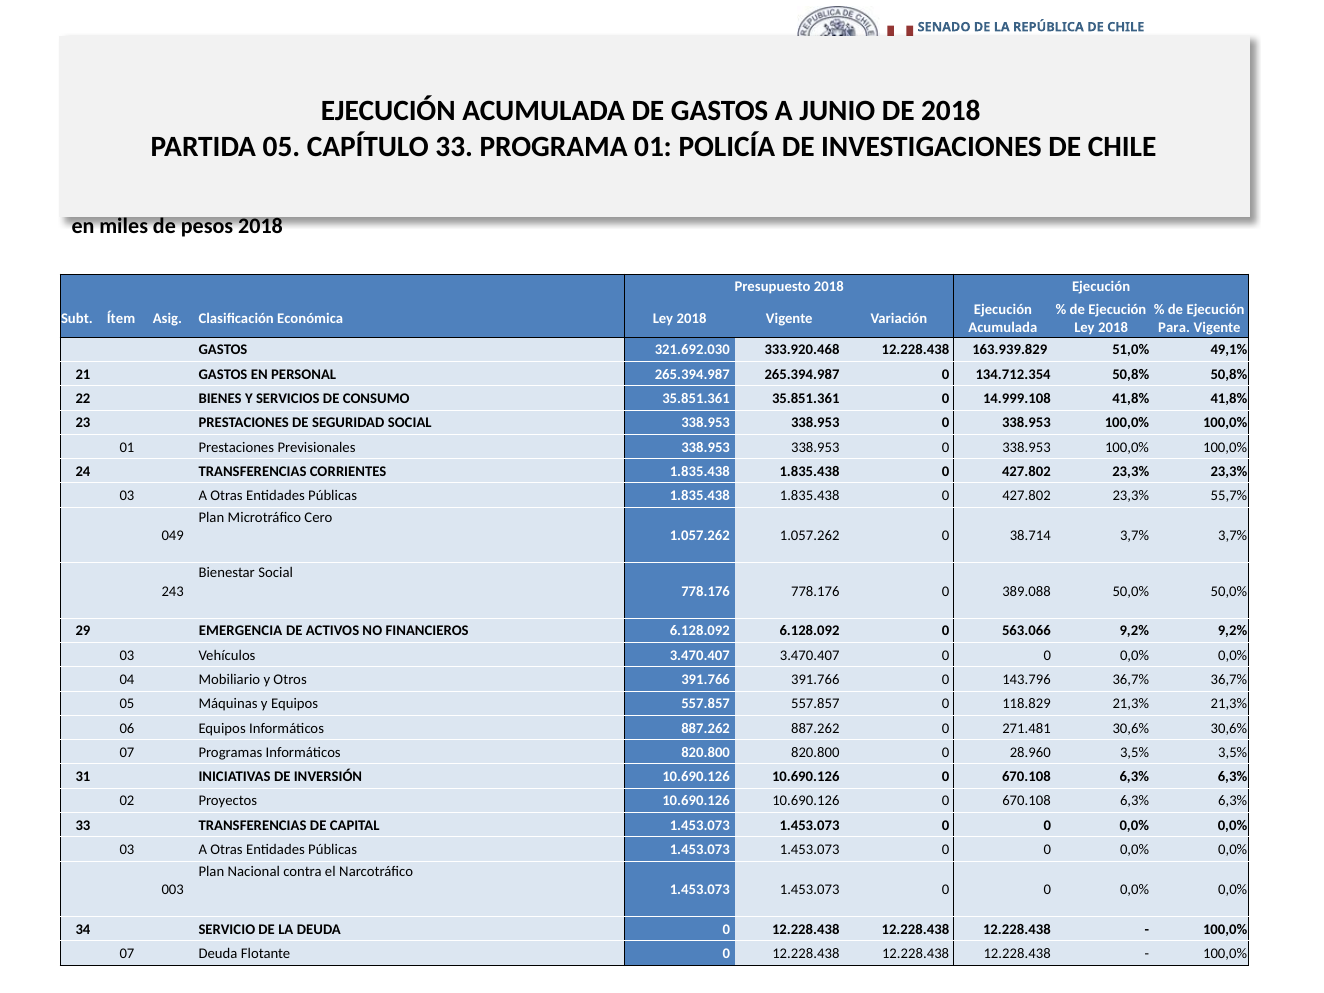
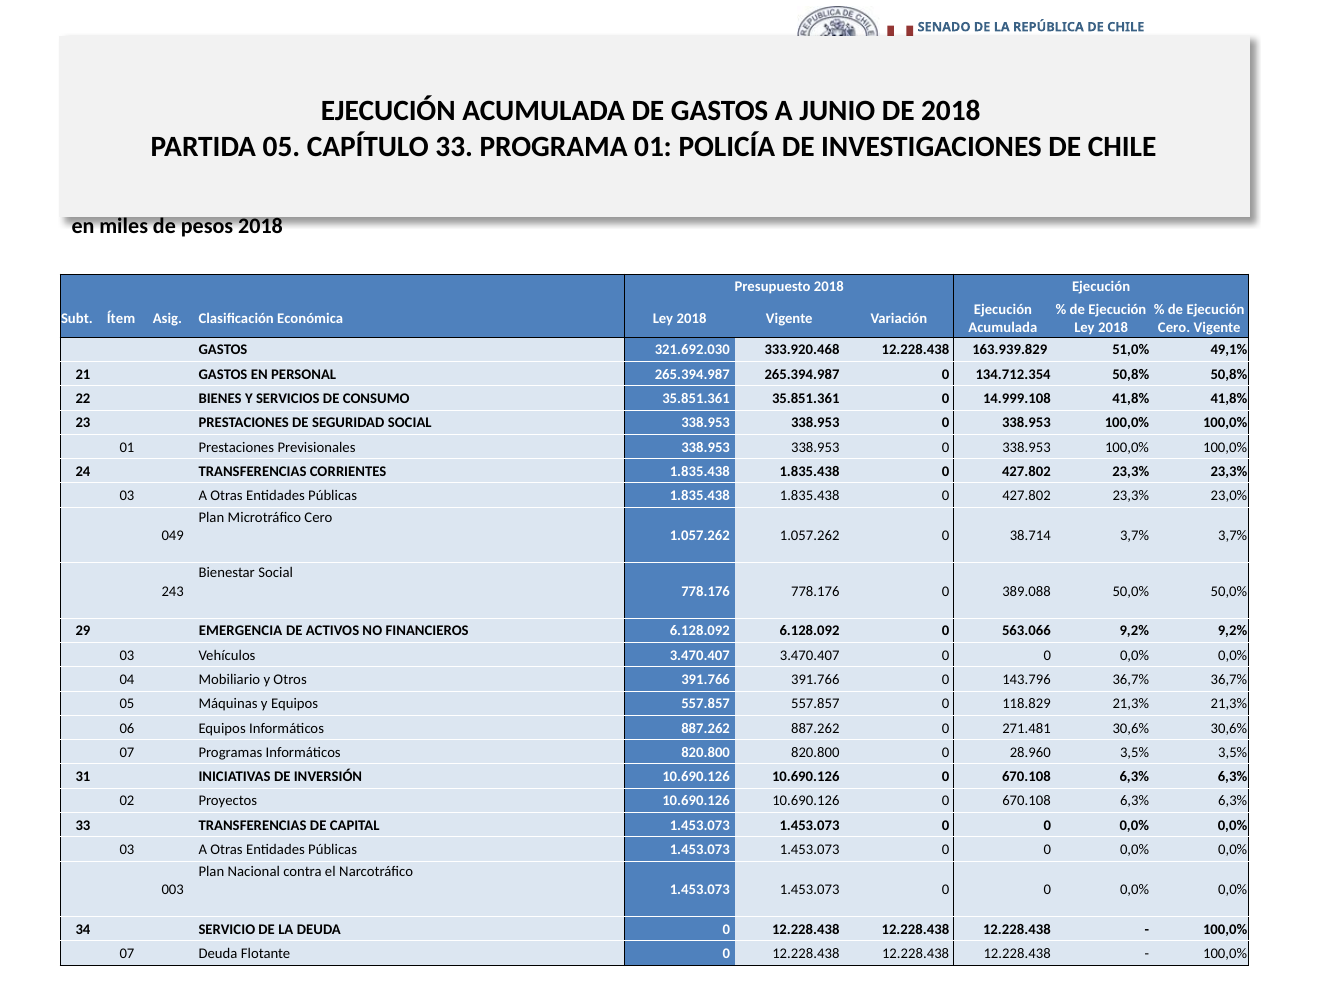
Para: Para -> Cero (1174, 328)
55,7%: 55,7% -> 23,0% (1229, 496)
